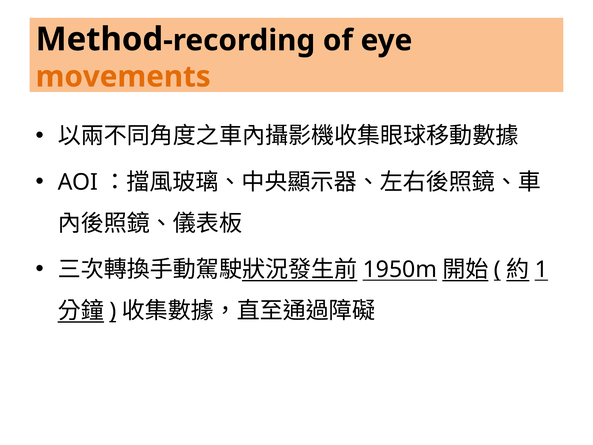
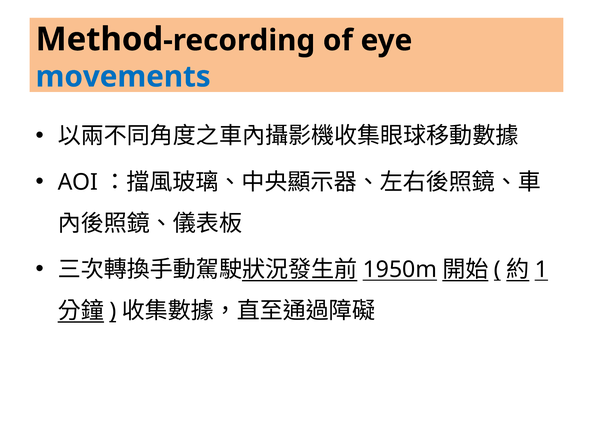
movements colour: orange -> blue (123, 77)
